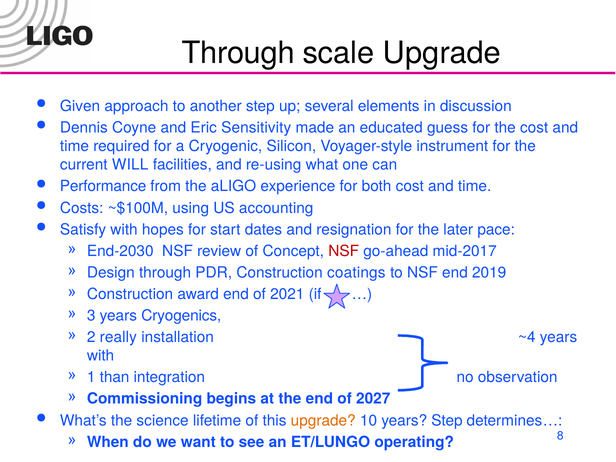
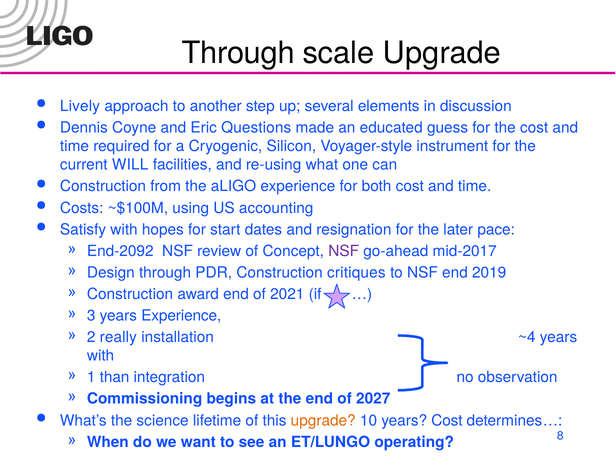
Given: Given -> Lively (80, 106)
Sensitivity: Sensitivity -> Questions (256, 128)
Performance: Performance -> Construction (103, 186)
End-2030: End-2030 -> End-2092 (120, 251)
NSF colour: red -> purple (344, 251)
coatings: coatings -> critiques (356, 273)
years Cryogenics: Cryogenics -> Experience (181, 316)
years Step: Step -> Cost (447, 420)
